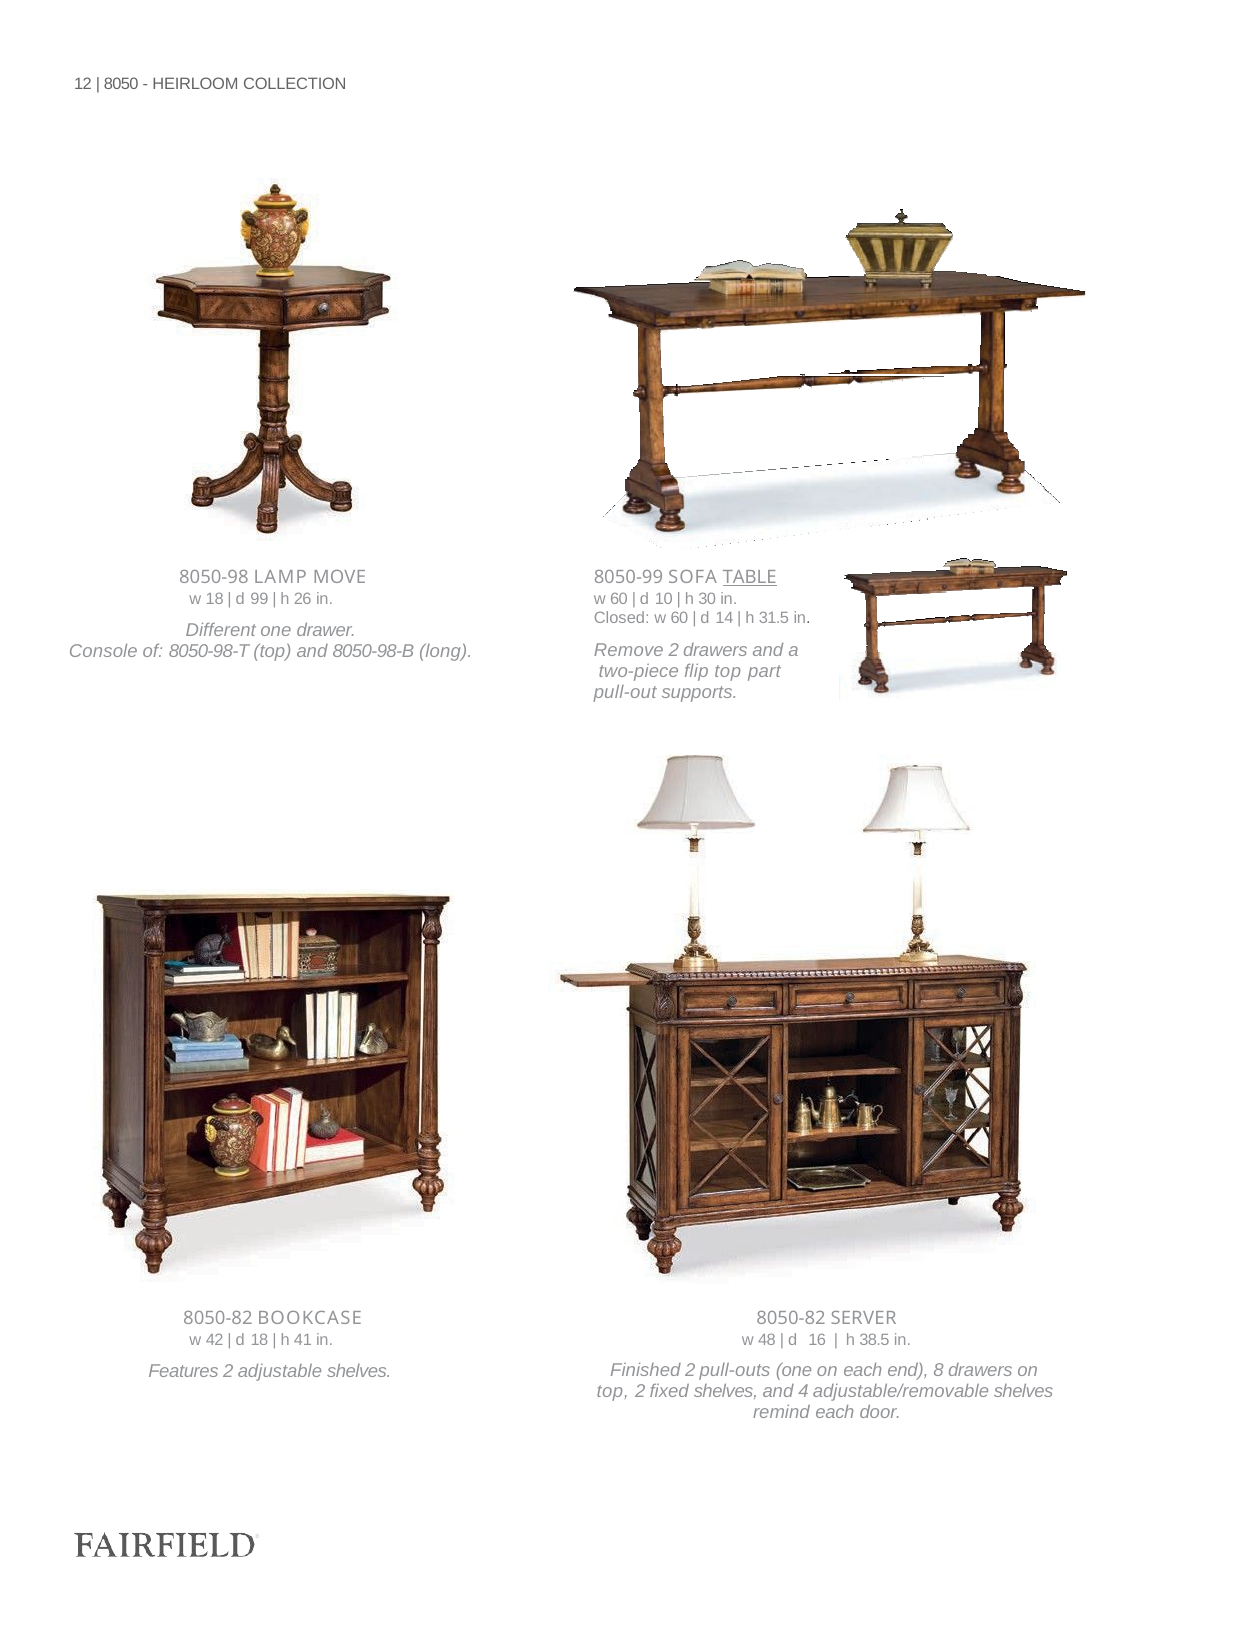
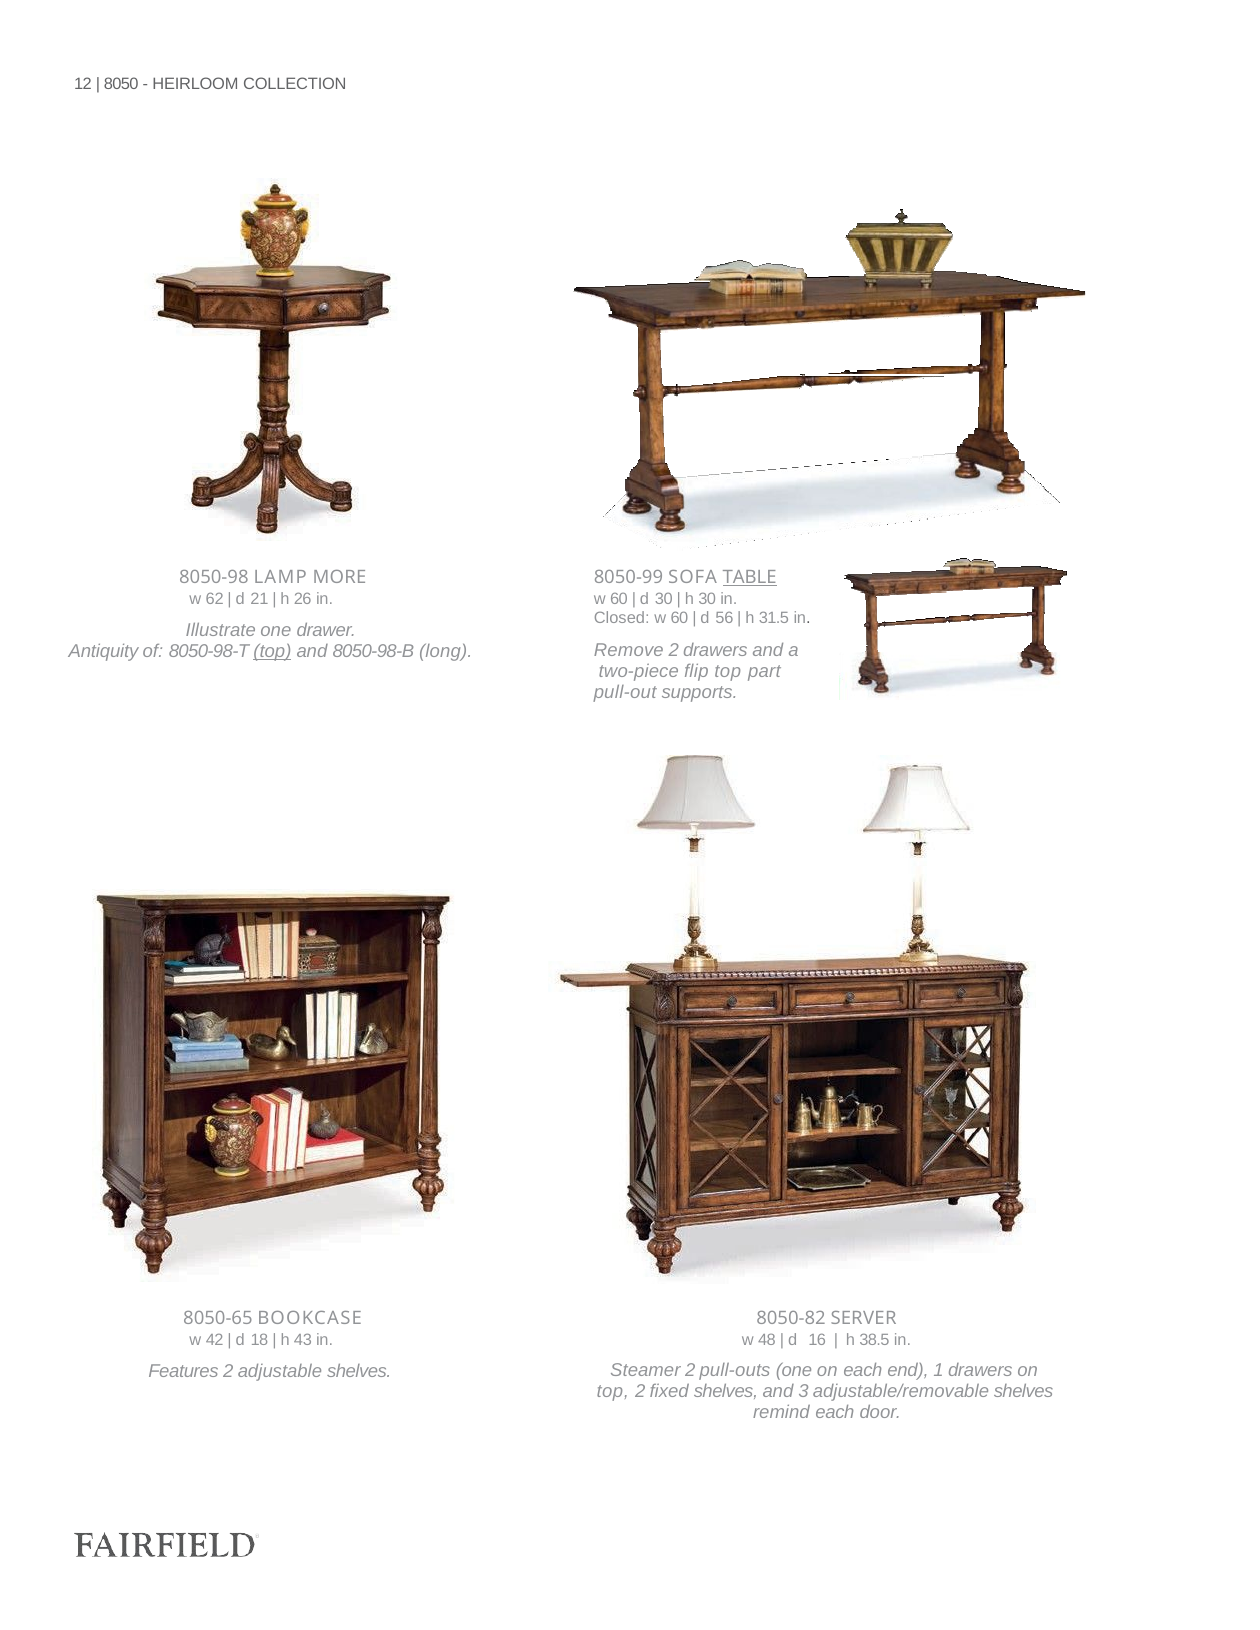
MOVE: MOVE -> MORE (339, 578)
w 18: 18 -> 62 (215, 599)
99: 99 -> 21 (260, 599)
d 10: 10 -> 30 (664, 599)
14: 14 -> 56 (724, 619)
Different: Different -> Illustrate (221, 630)
Console: Console -> Antiquity (103, 651)
top underline: none -> present (272, 651)
8050-82: 8050-82 -> 8050-65 (218, 1319)
41: 41 -> 43 (303, 1341)
Finished: Finished -> Steamer (645, 1371)
8: 8 -> 1 (939, 1371)
4: 4 -> 3 (804, 1392)
